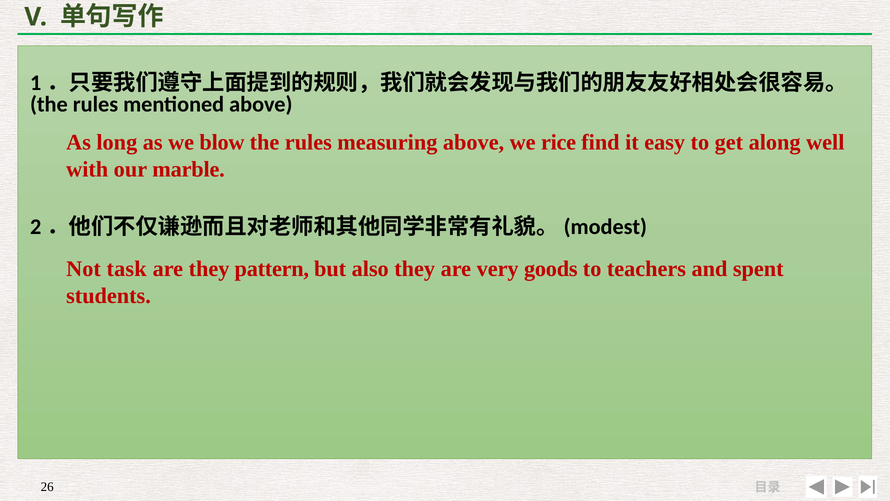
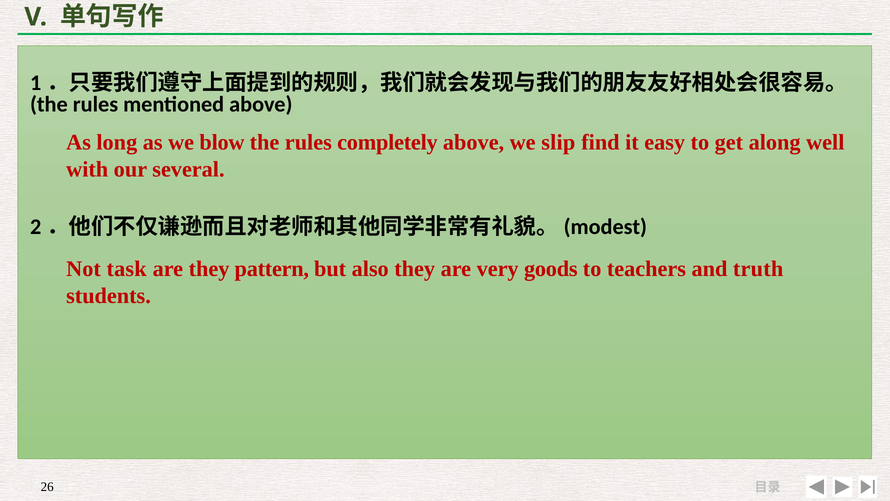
measuring: measuring -> completely (387, 142)
rice: rice -> slip (558, 142)
marble: marble -> several (188, 169)
spent: spent -> truth (758, 269)
